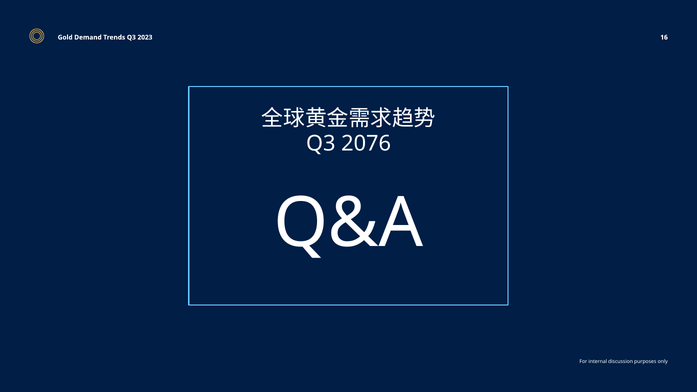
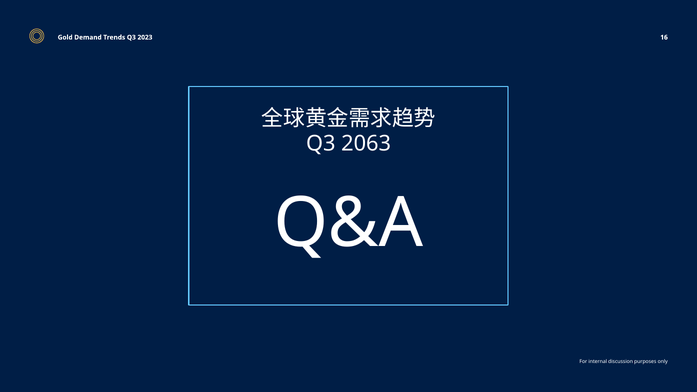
2076: 2076 -> 2063 (366, 144)
